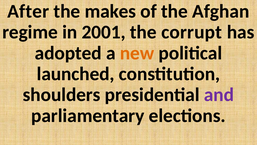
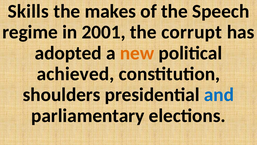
After: After -> Skills (28, 11)
Afghan: Afghan -> Speech (221, 11)
launched: launched -> achieved (76, 74)
and colour: purple -> blue (219, 95)
